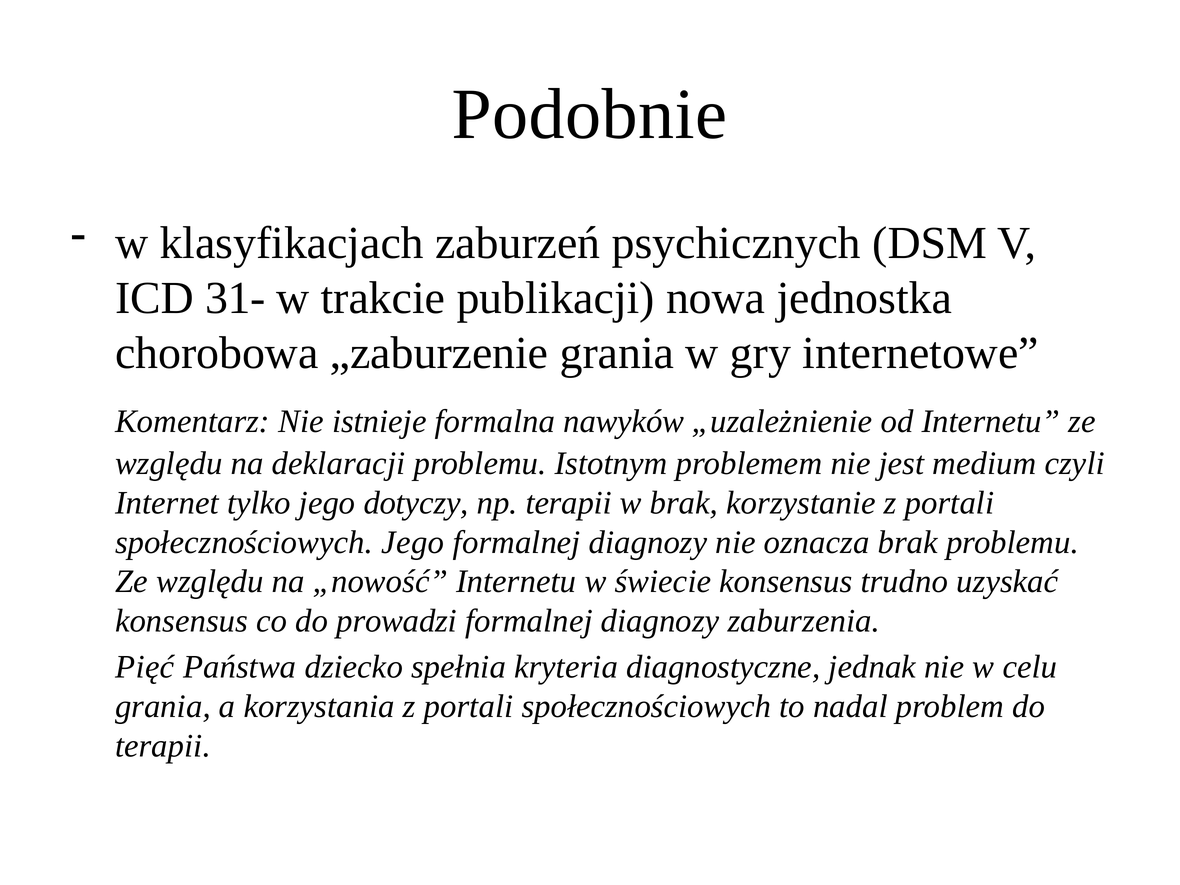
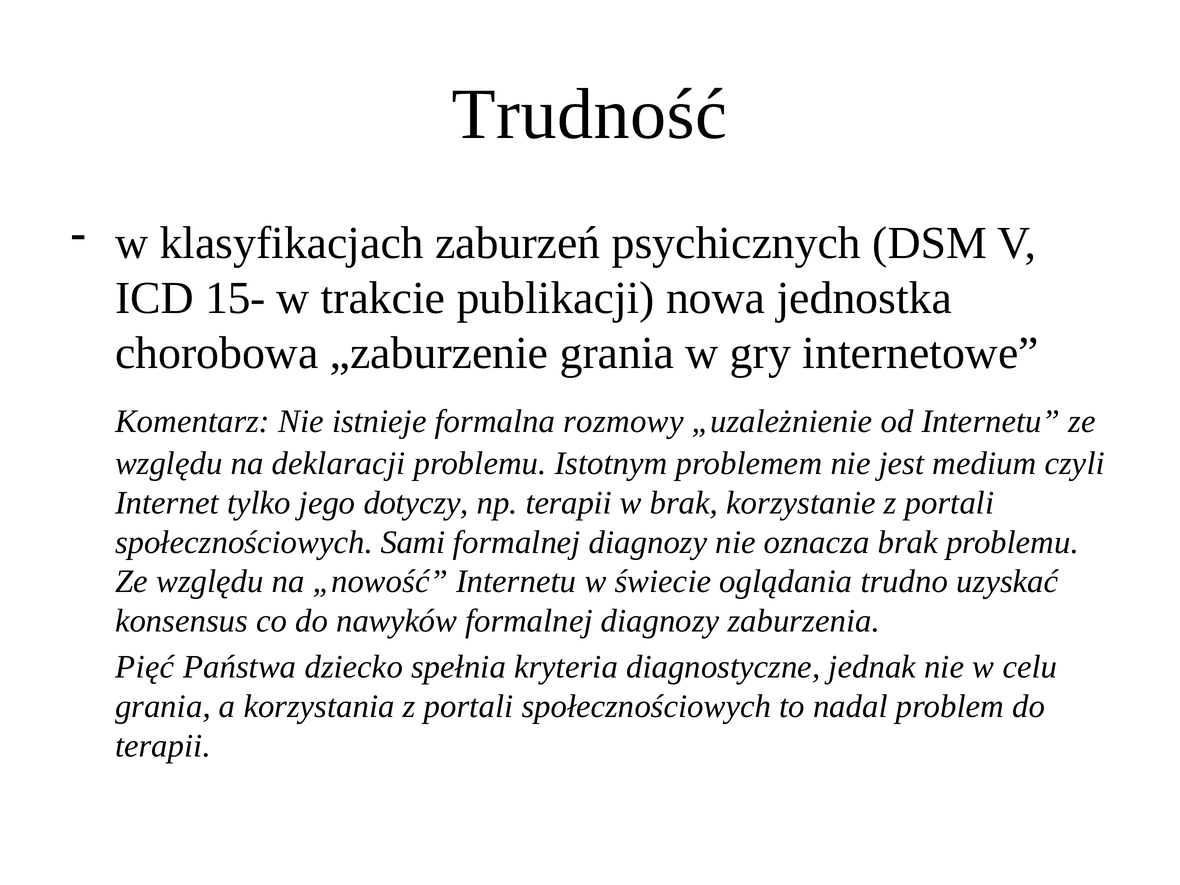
Podobnie: Podobnie -> Trudność (590, 114)
31-: 31- -> 15- (235, 298)
nawyków: nawyków -> rozmowy (623, 421)
społecznościowych Jego: Jego -> Sami (413, 542)
świecie konsensus: konsensus -> oglądania (786, 582)
prowadzi: prowadzi -> nawyków (397, 621)
